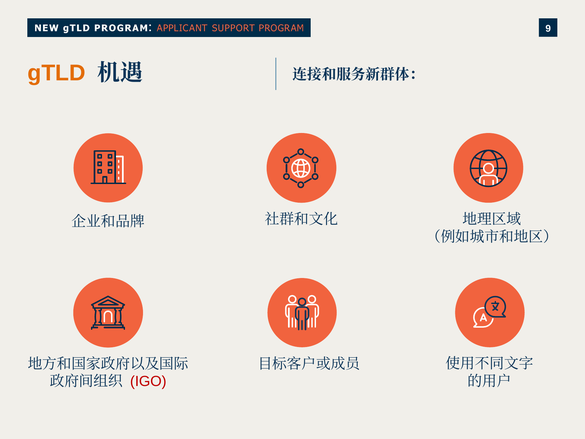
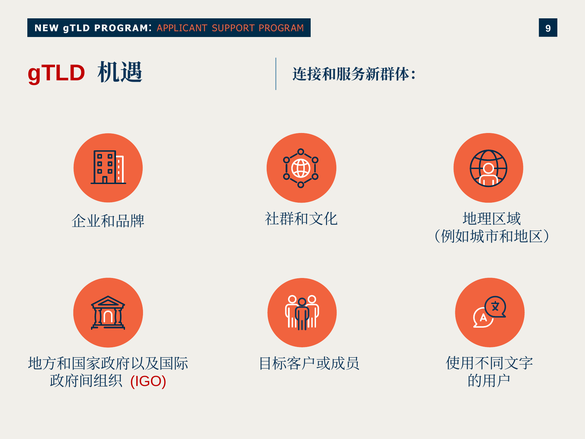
gTLD colour: orange -> red (57, 73)
